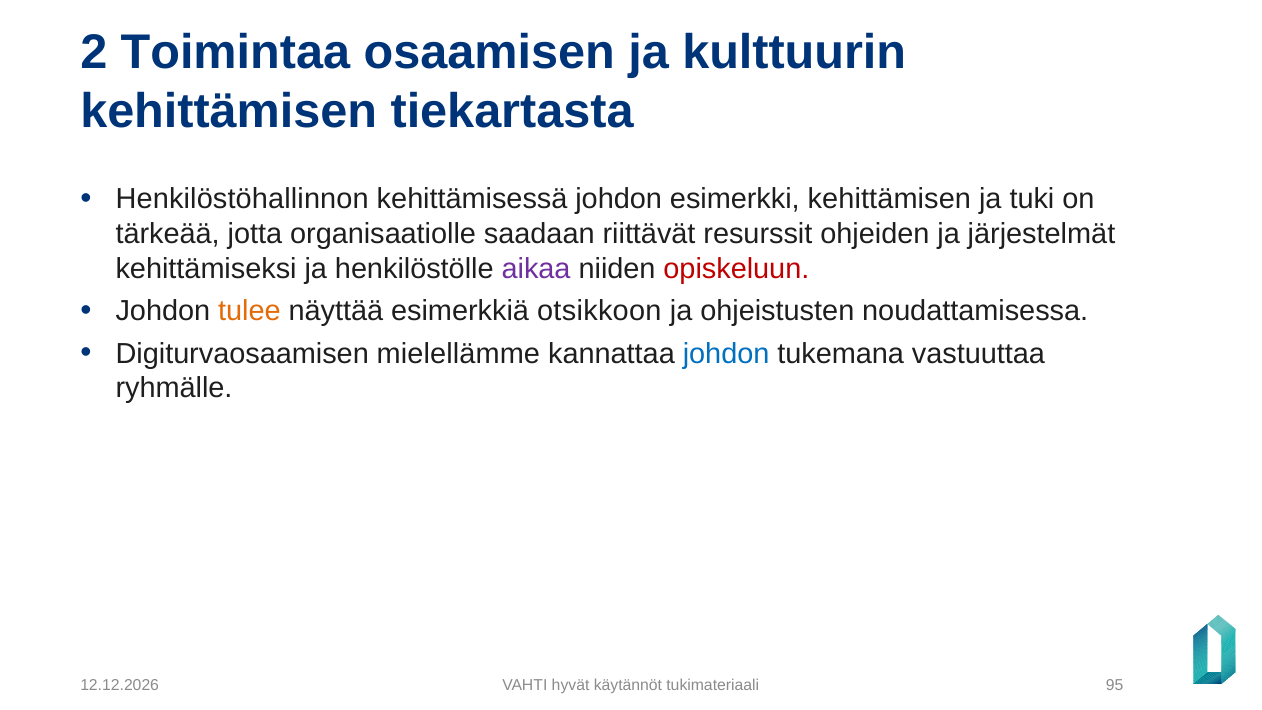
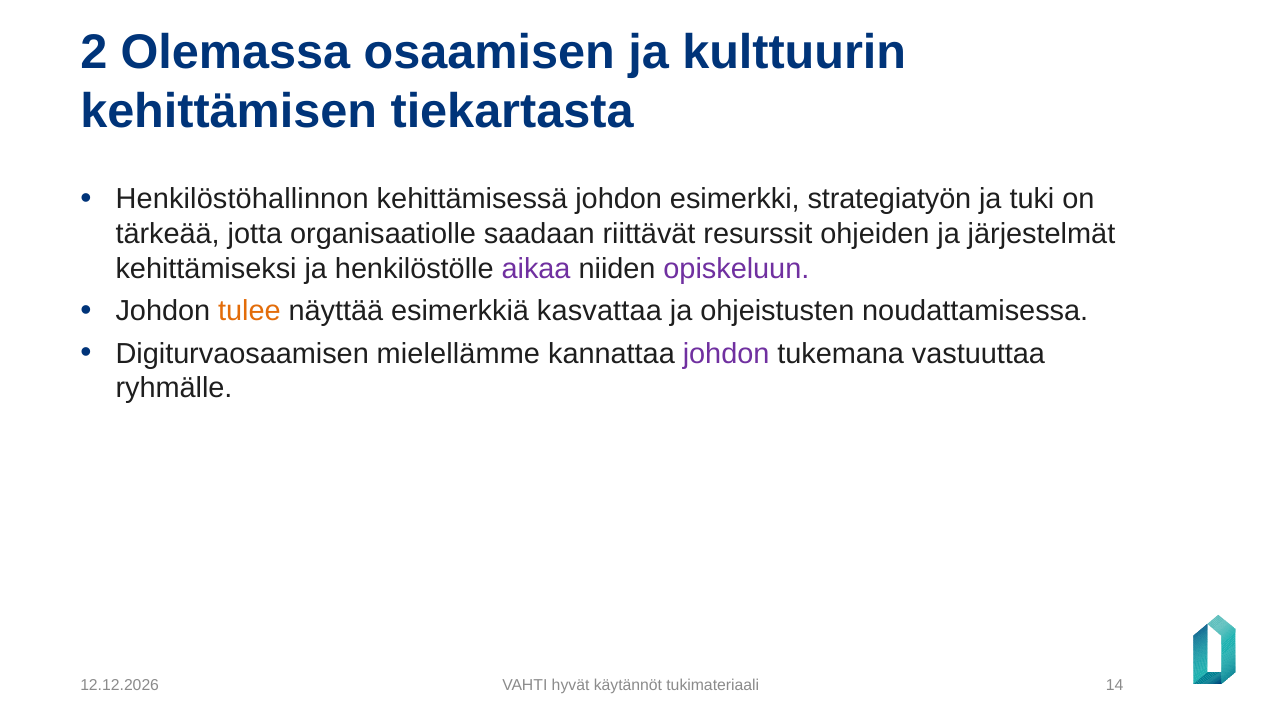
Toimintaa: Toimintaa -> Olemassa (235, 53)
esimerkki kehittämisen: kehittämisen -> strategiatyön (889, 199)
opiskeluun colour: red -> purple (736, 269)
otsikkoon: otsikkoon -> kasvattaa (599, 311)
johdon colour: blue -> purple (726, 354)
95: 95 -> 14 (1115, 685)
